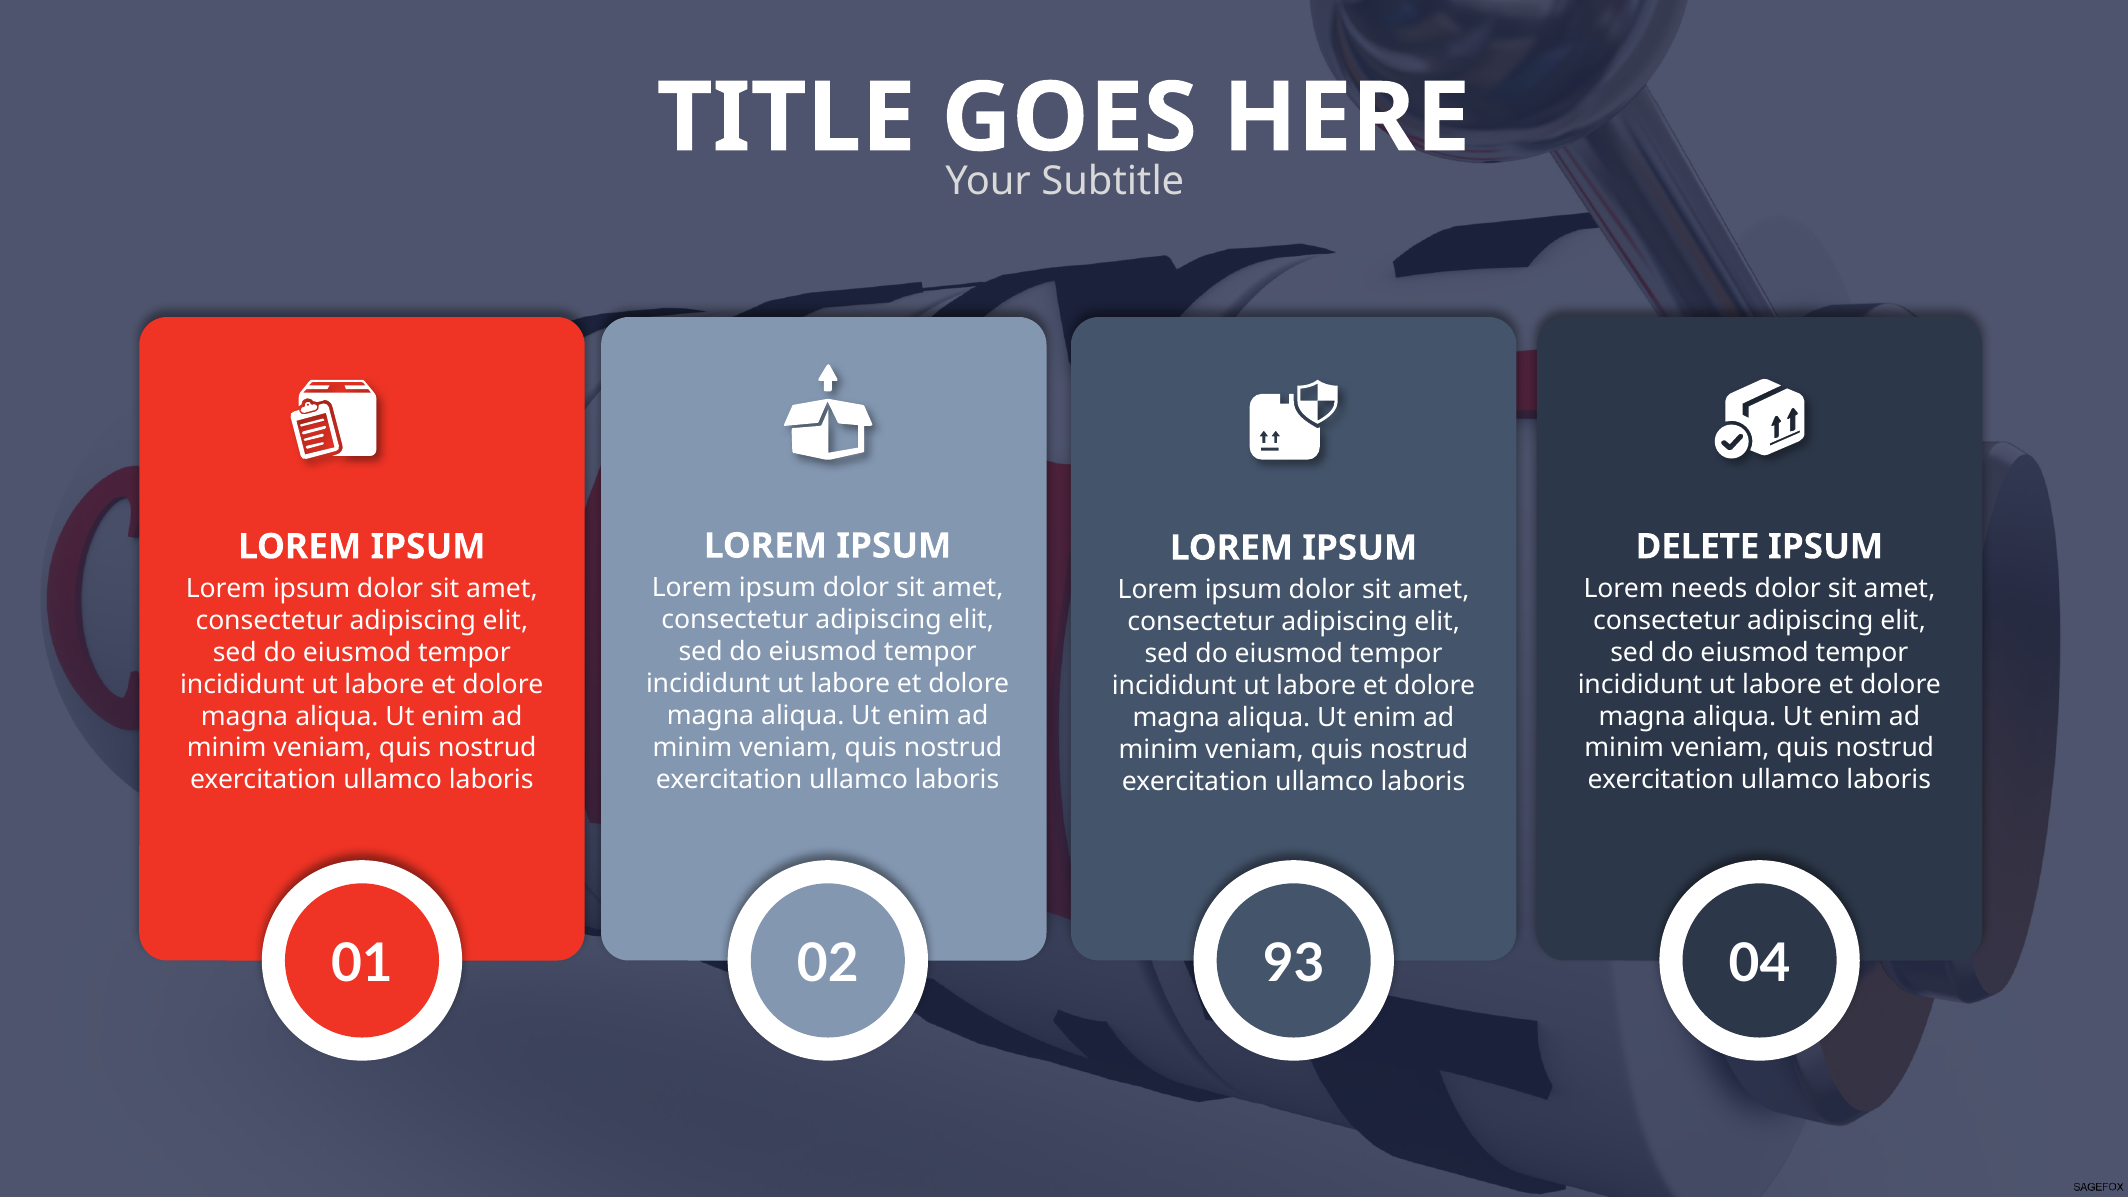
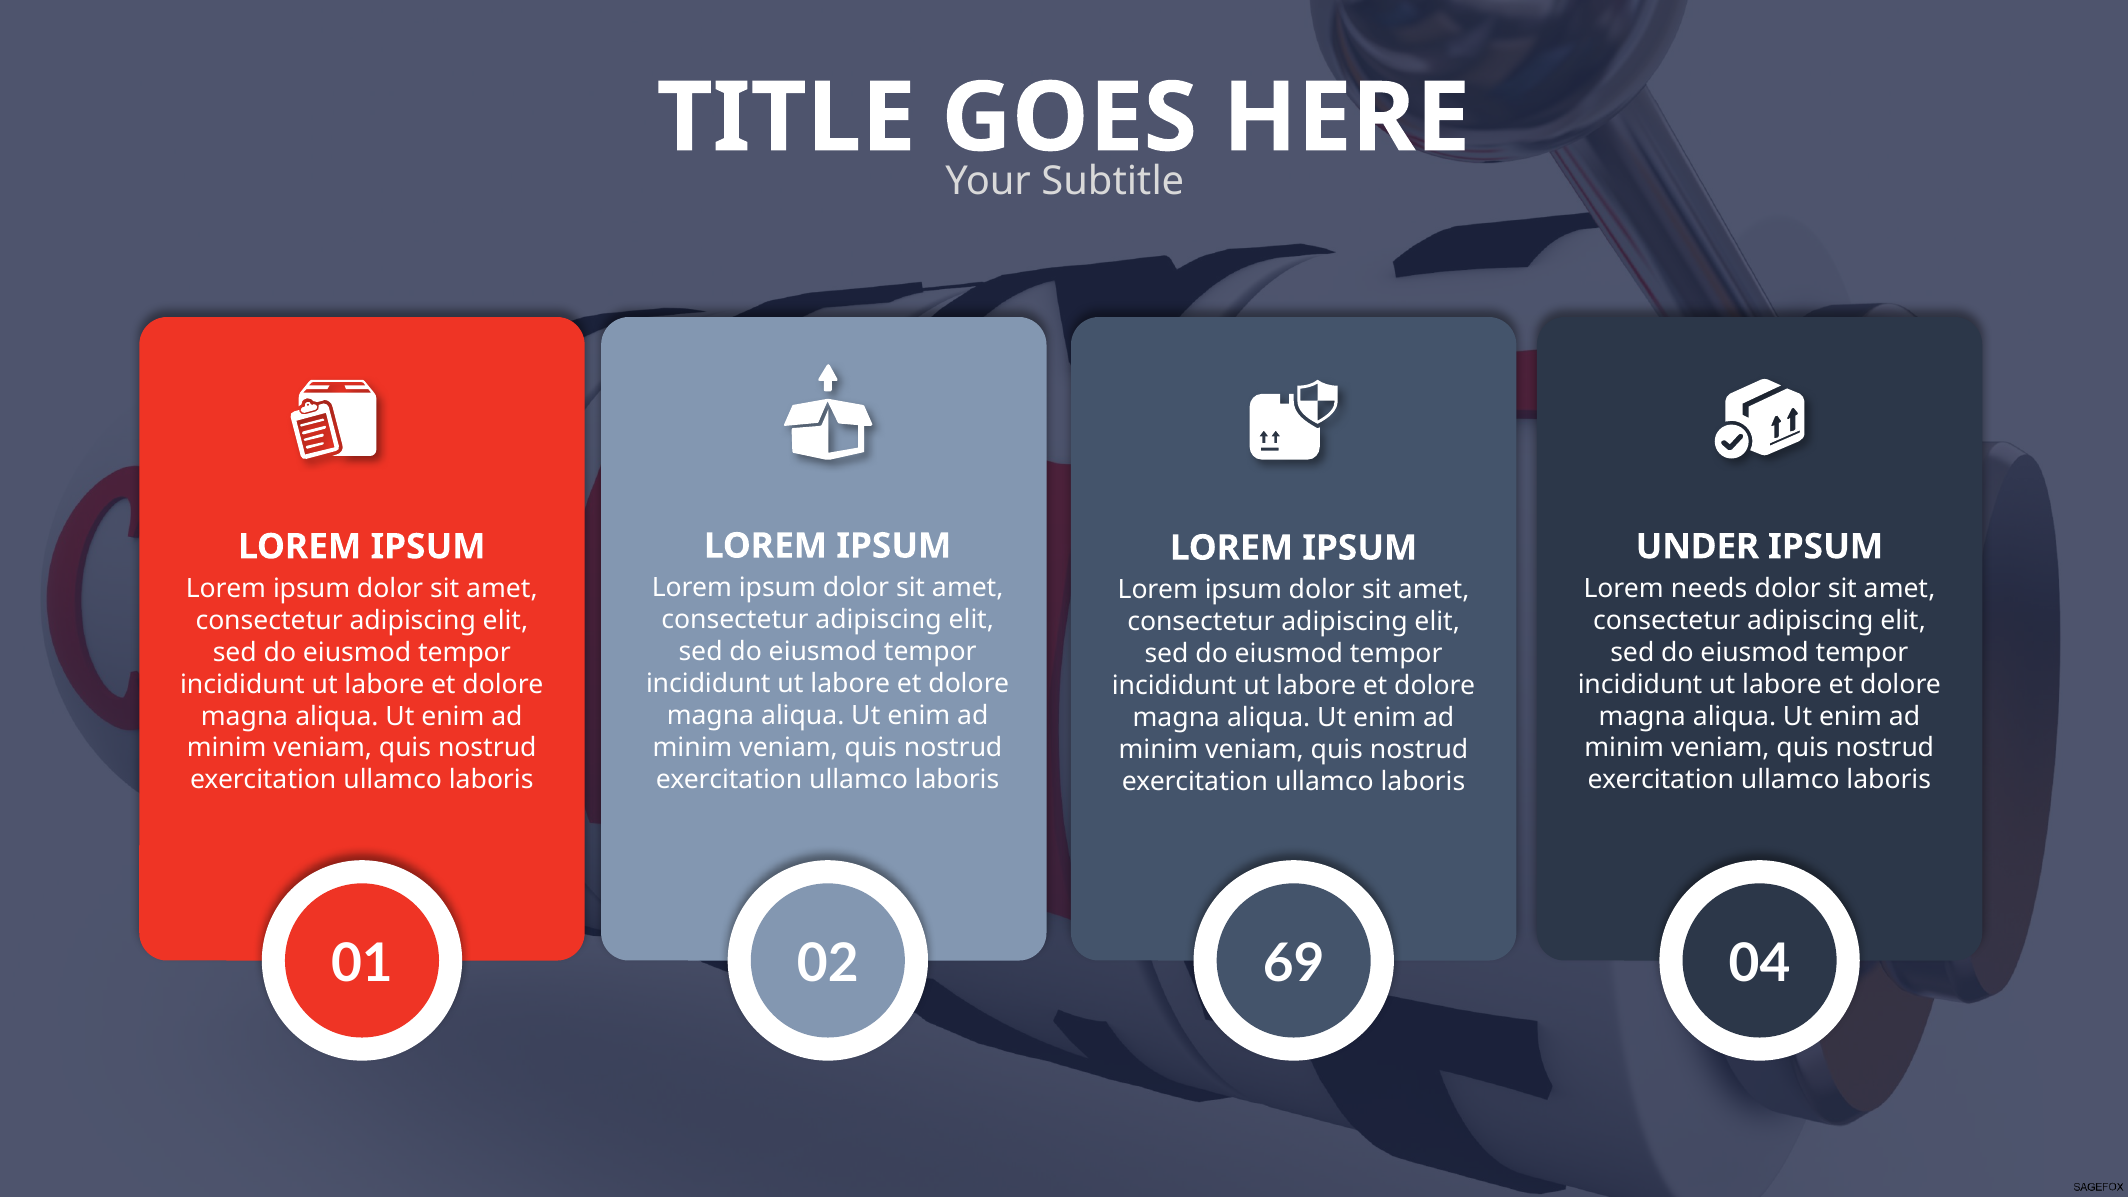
DELETE: DELETE -> UNDER (1697, 547)
93: 93 -> 69 (1294, 964)
